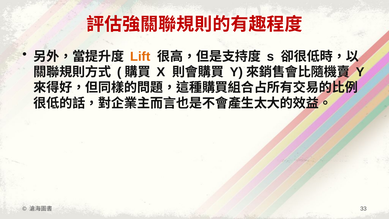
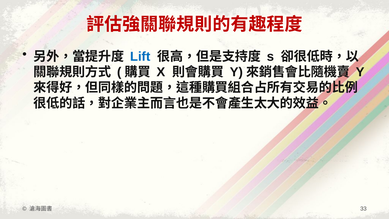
Lift colour: orange -> blue (140, 56)
